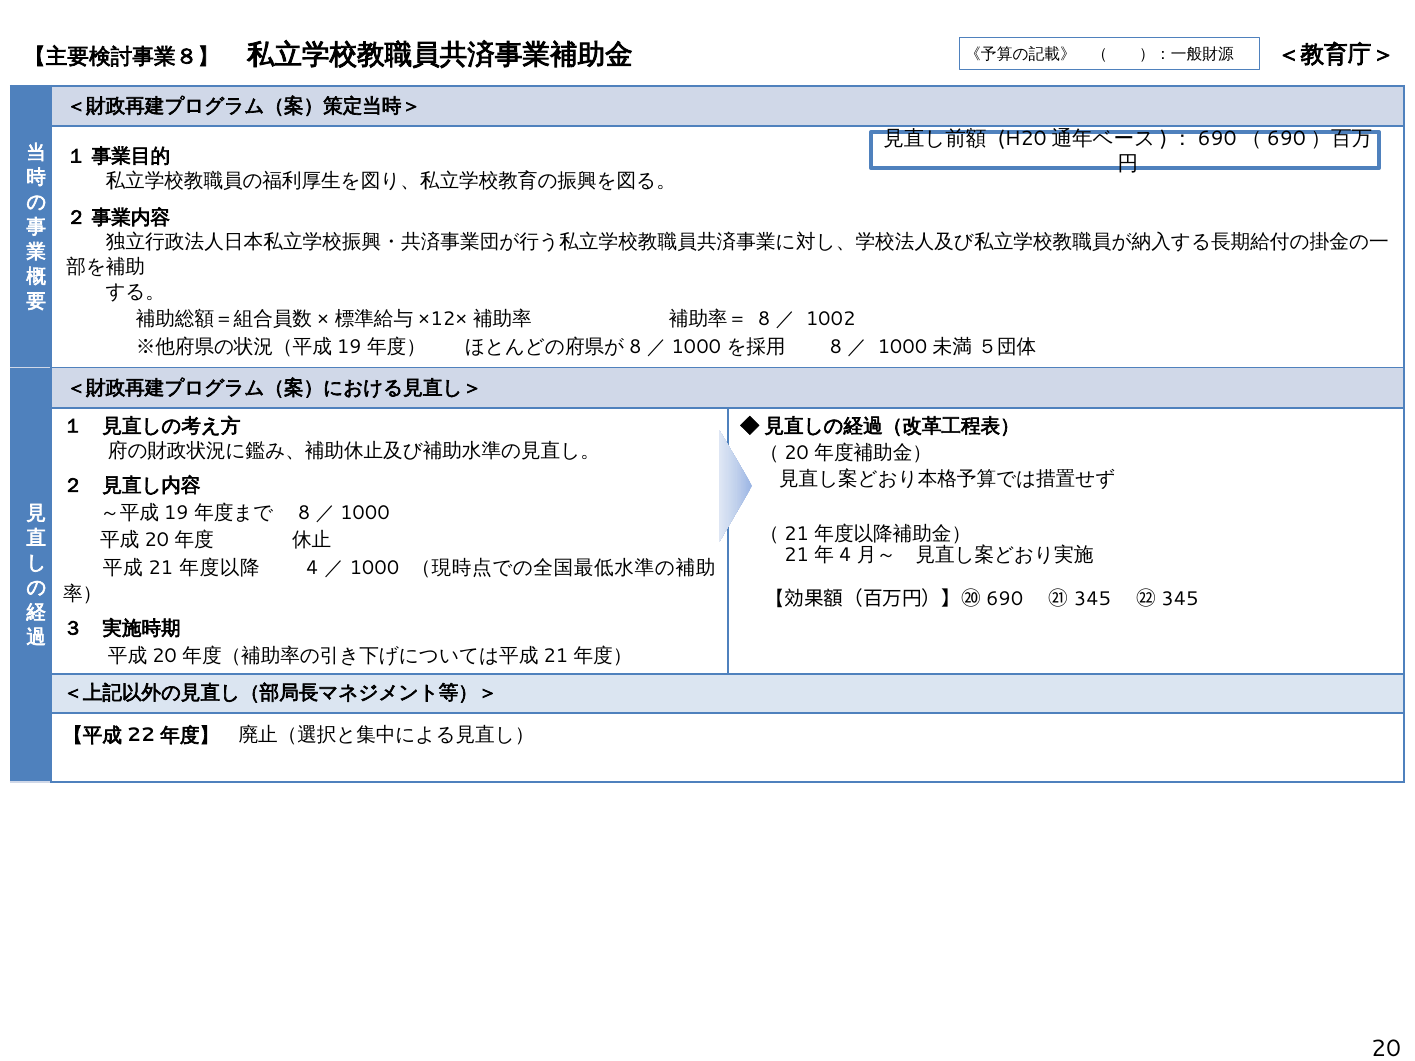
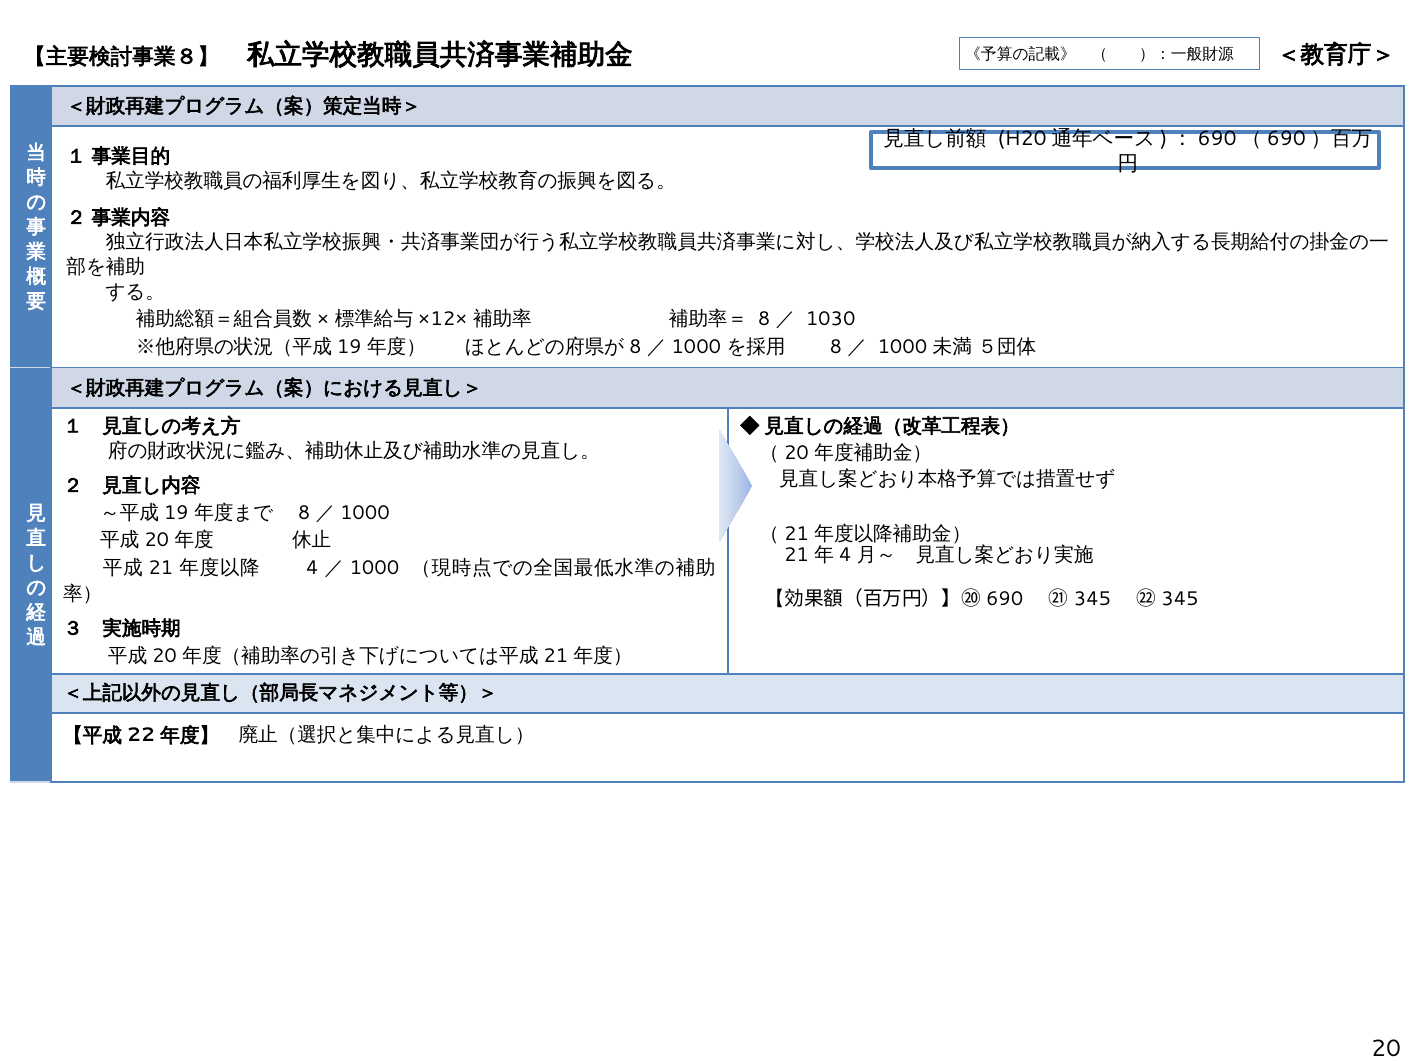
1002: 1002 -> 1030 (831, 319)
